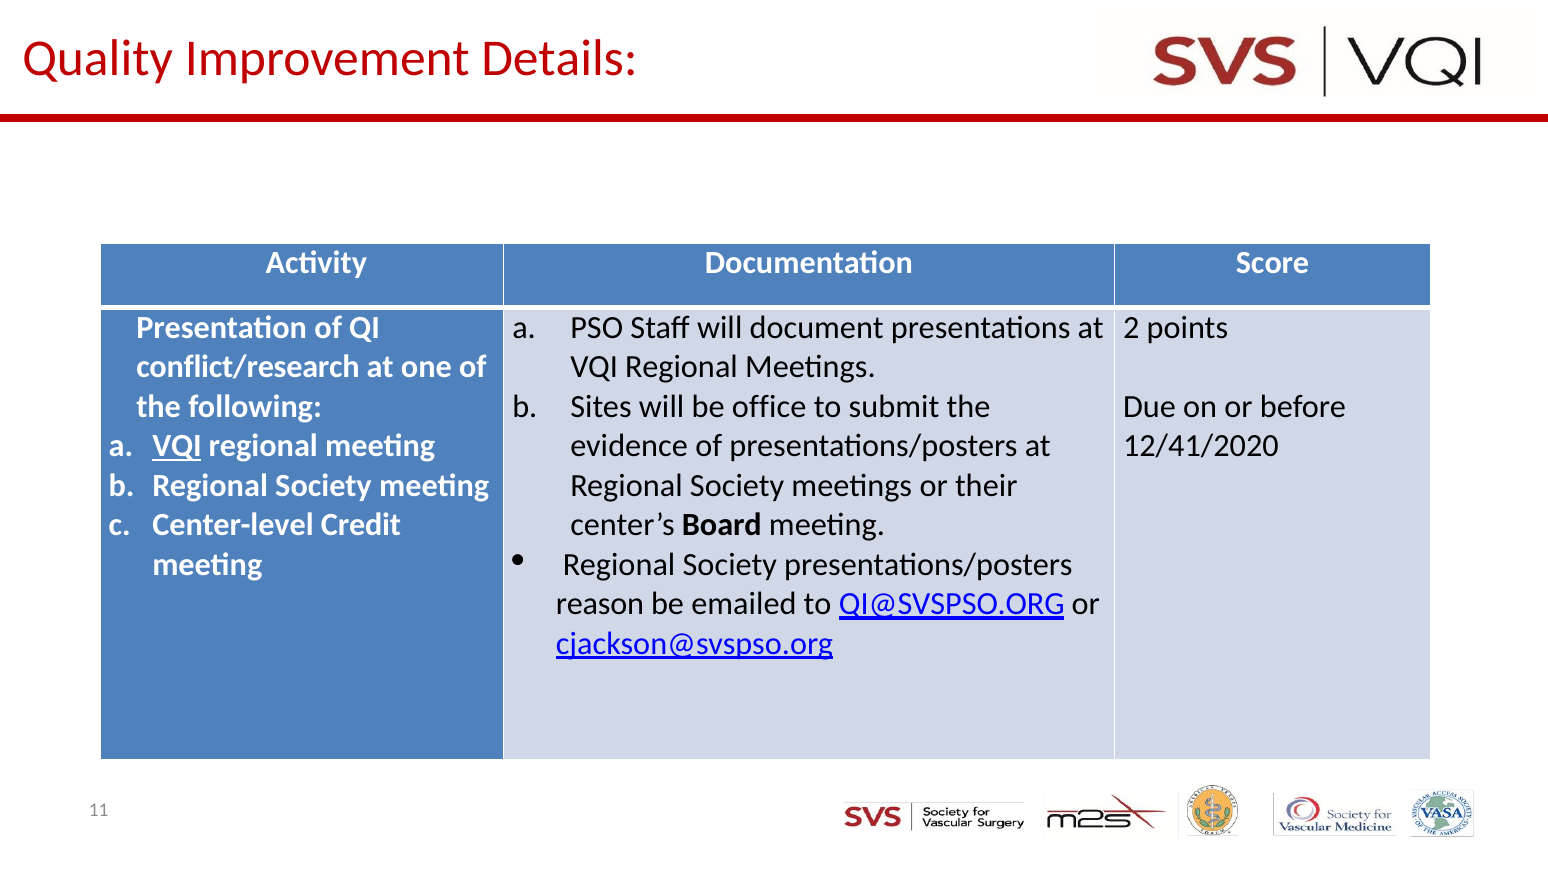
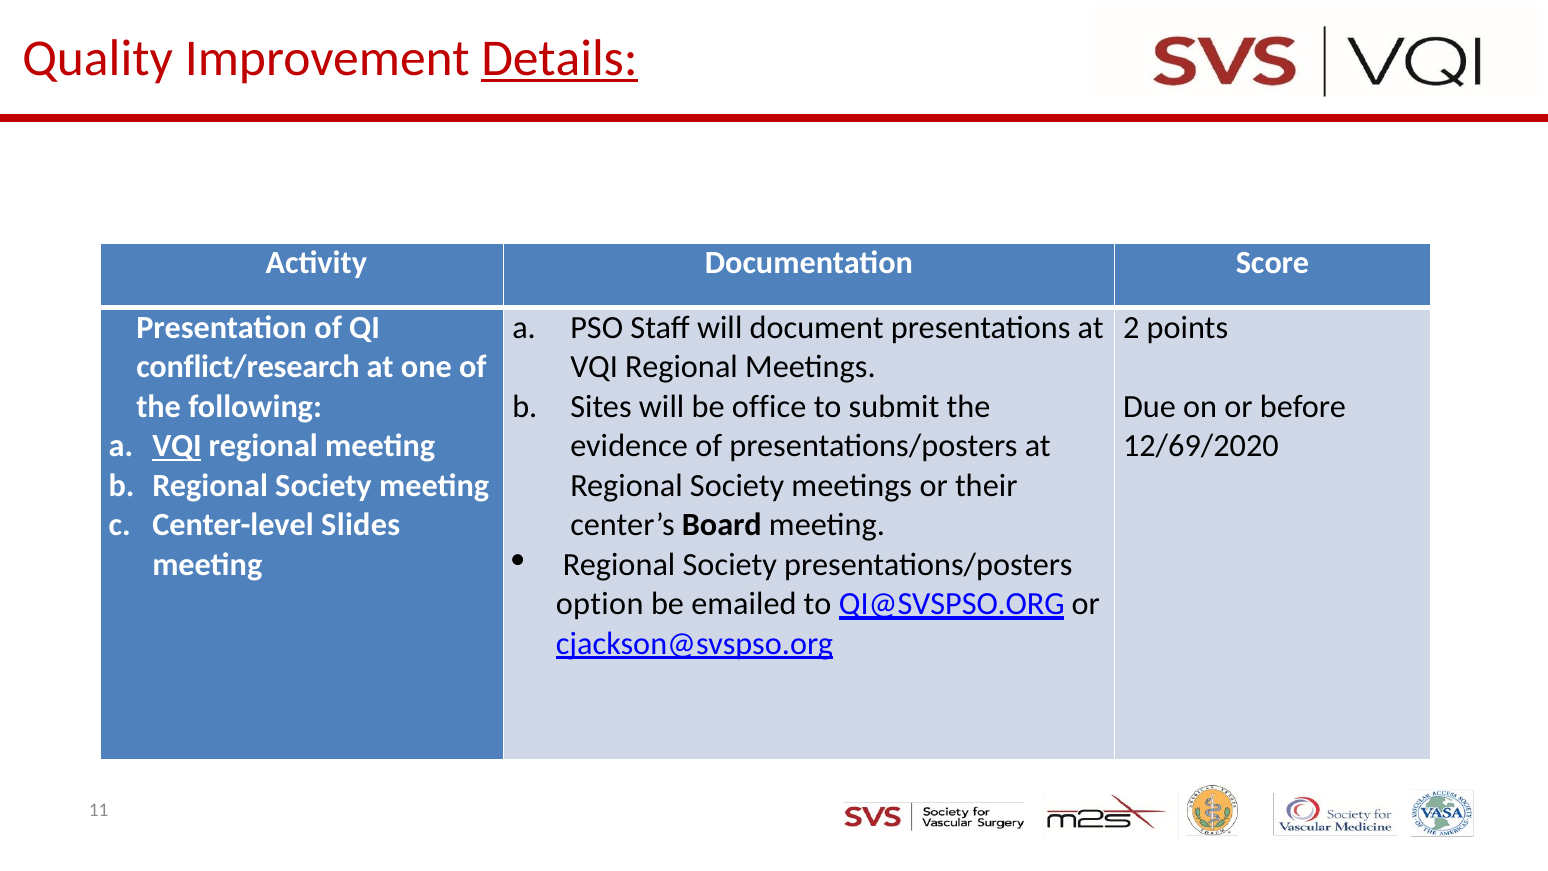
Details underline: none -> present (559, 58)
12/41/2020: 12/41/2020 -> 12/69/2020 (1201, 446)
Credit: Credit -> Slides (361, 525)
reason: reason -> option (600, 604)
